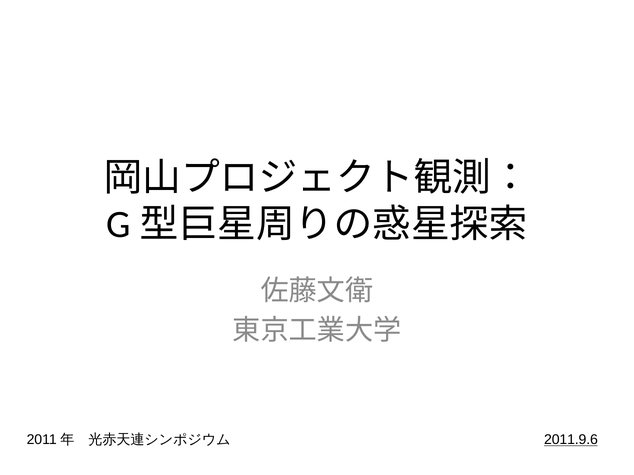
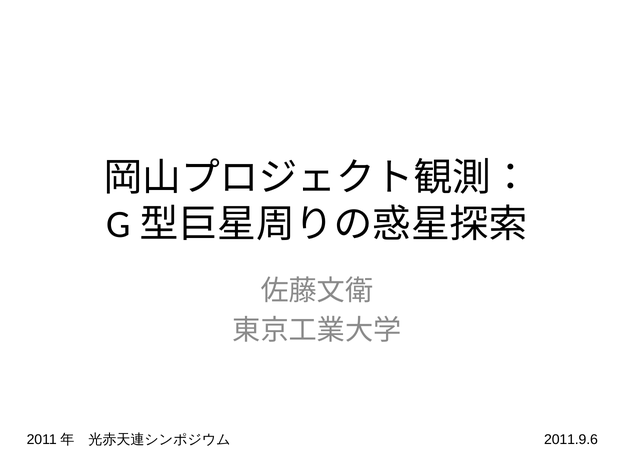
2011.9.6 underline: present -> none (571, 440)
